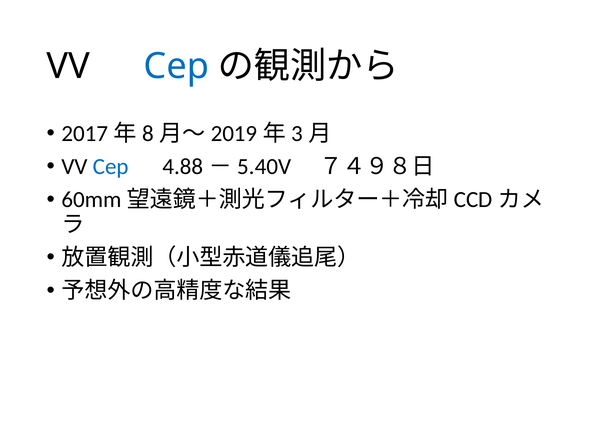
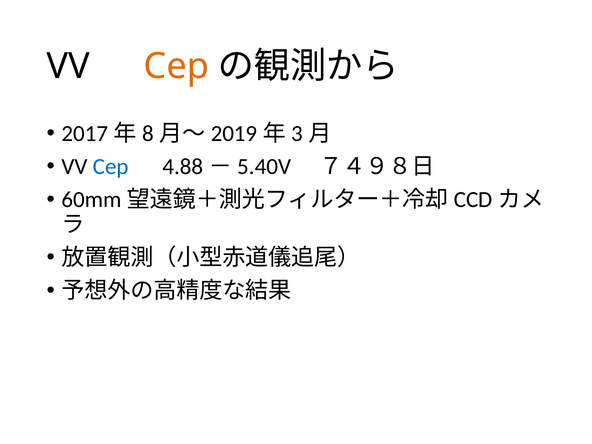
Cep colour: blue -> orange (176, 66)
